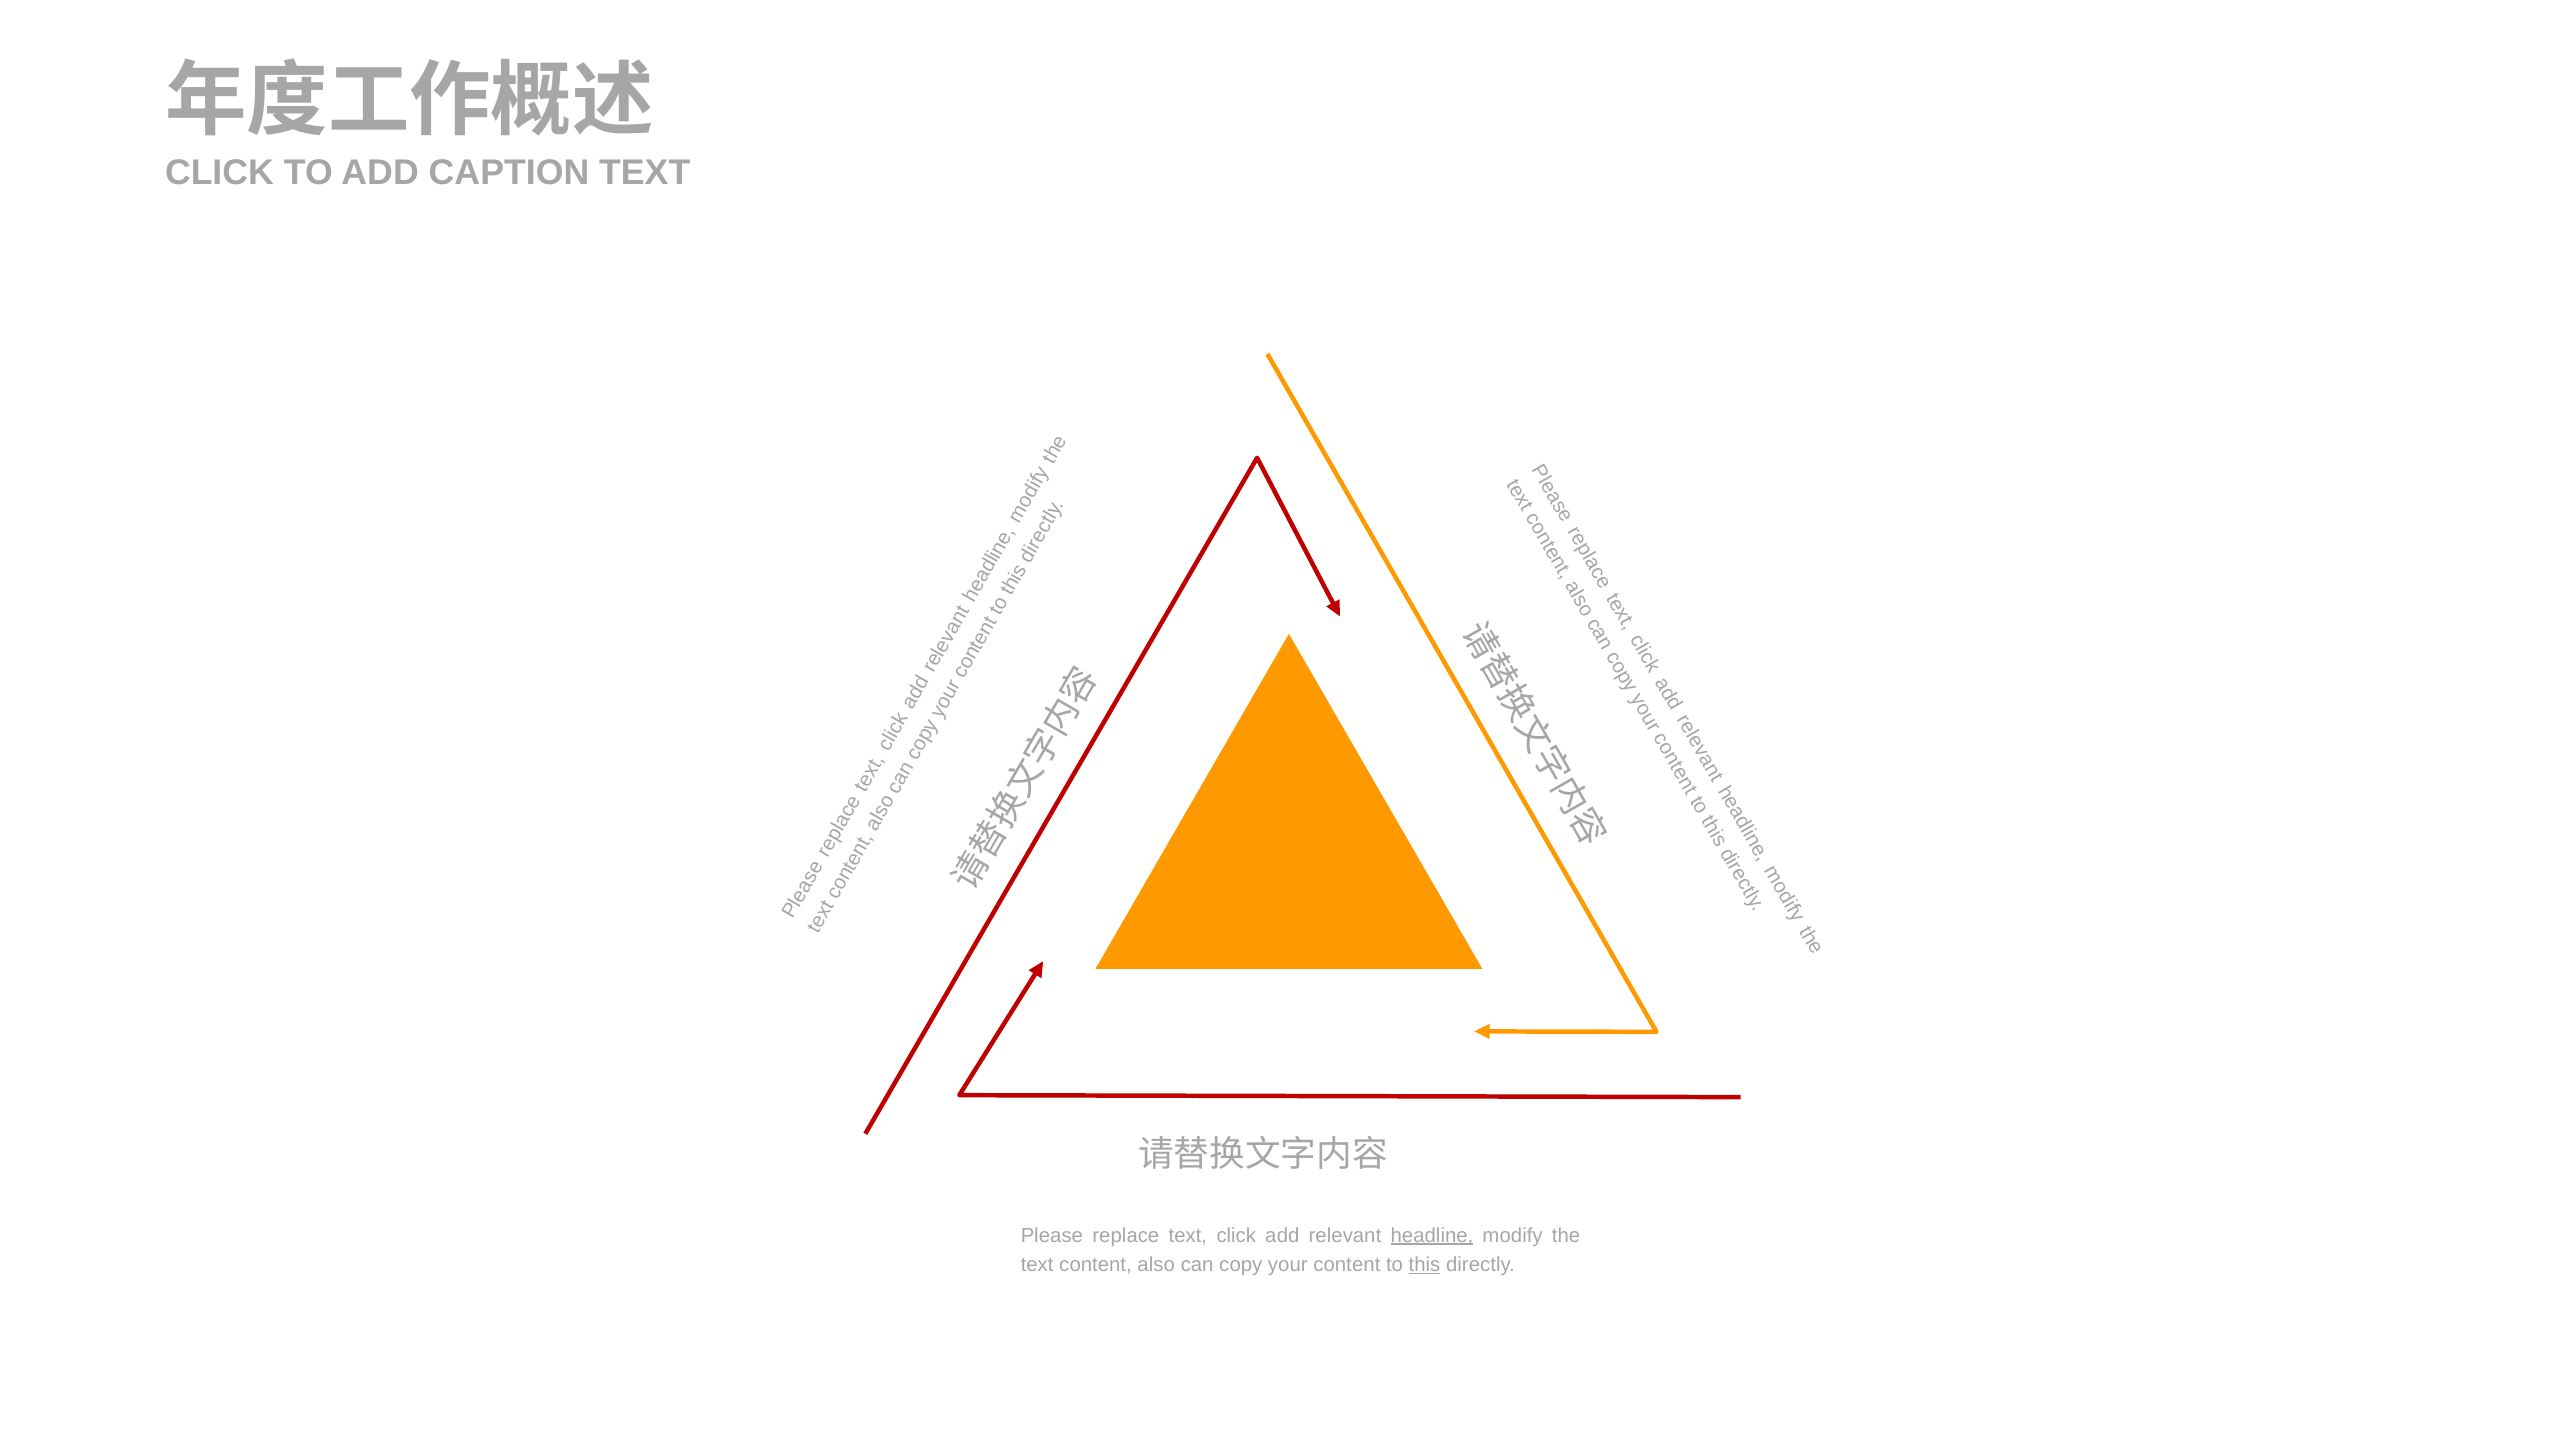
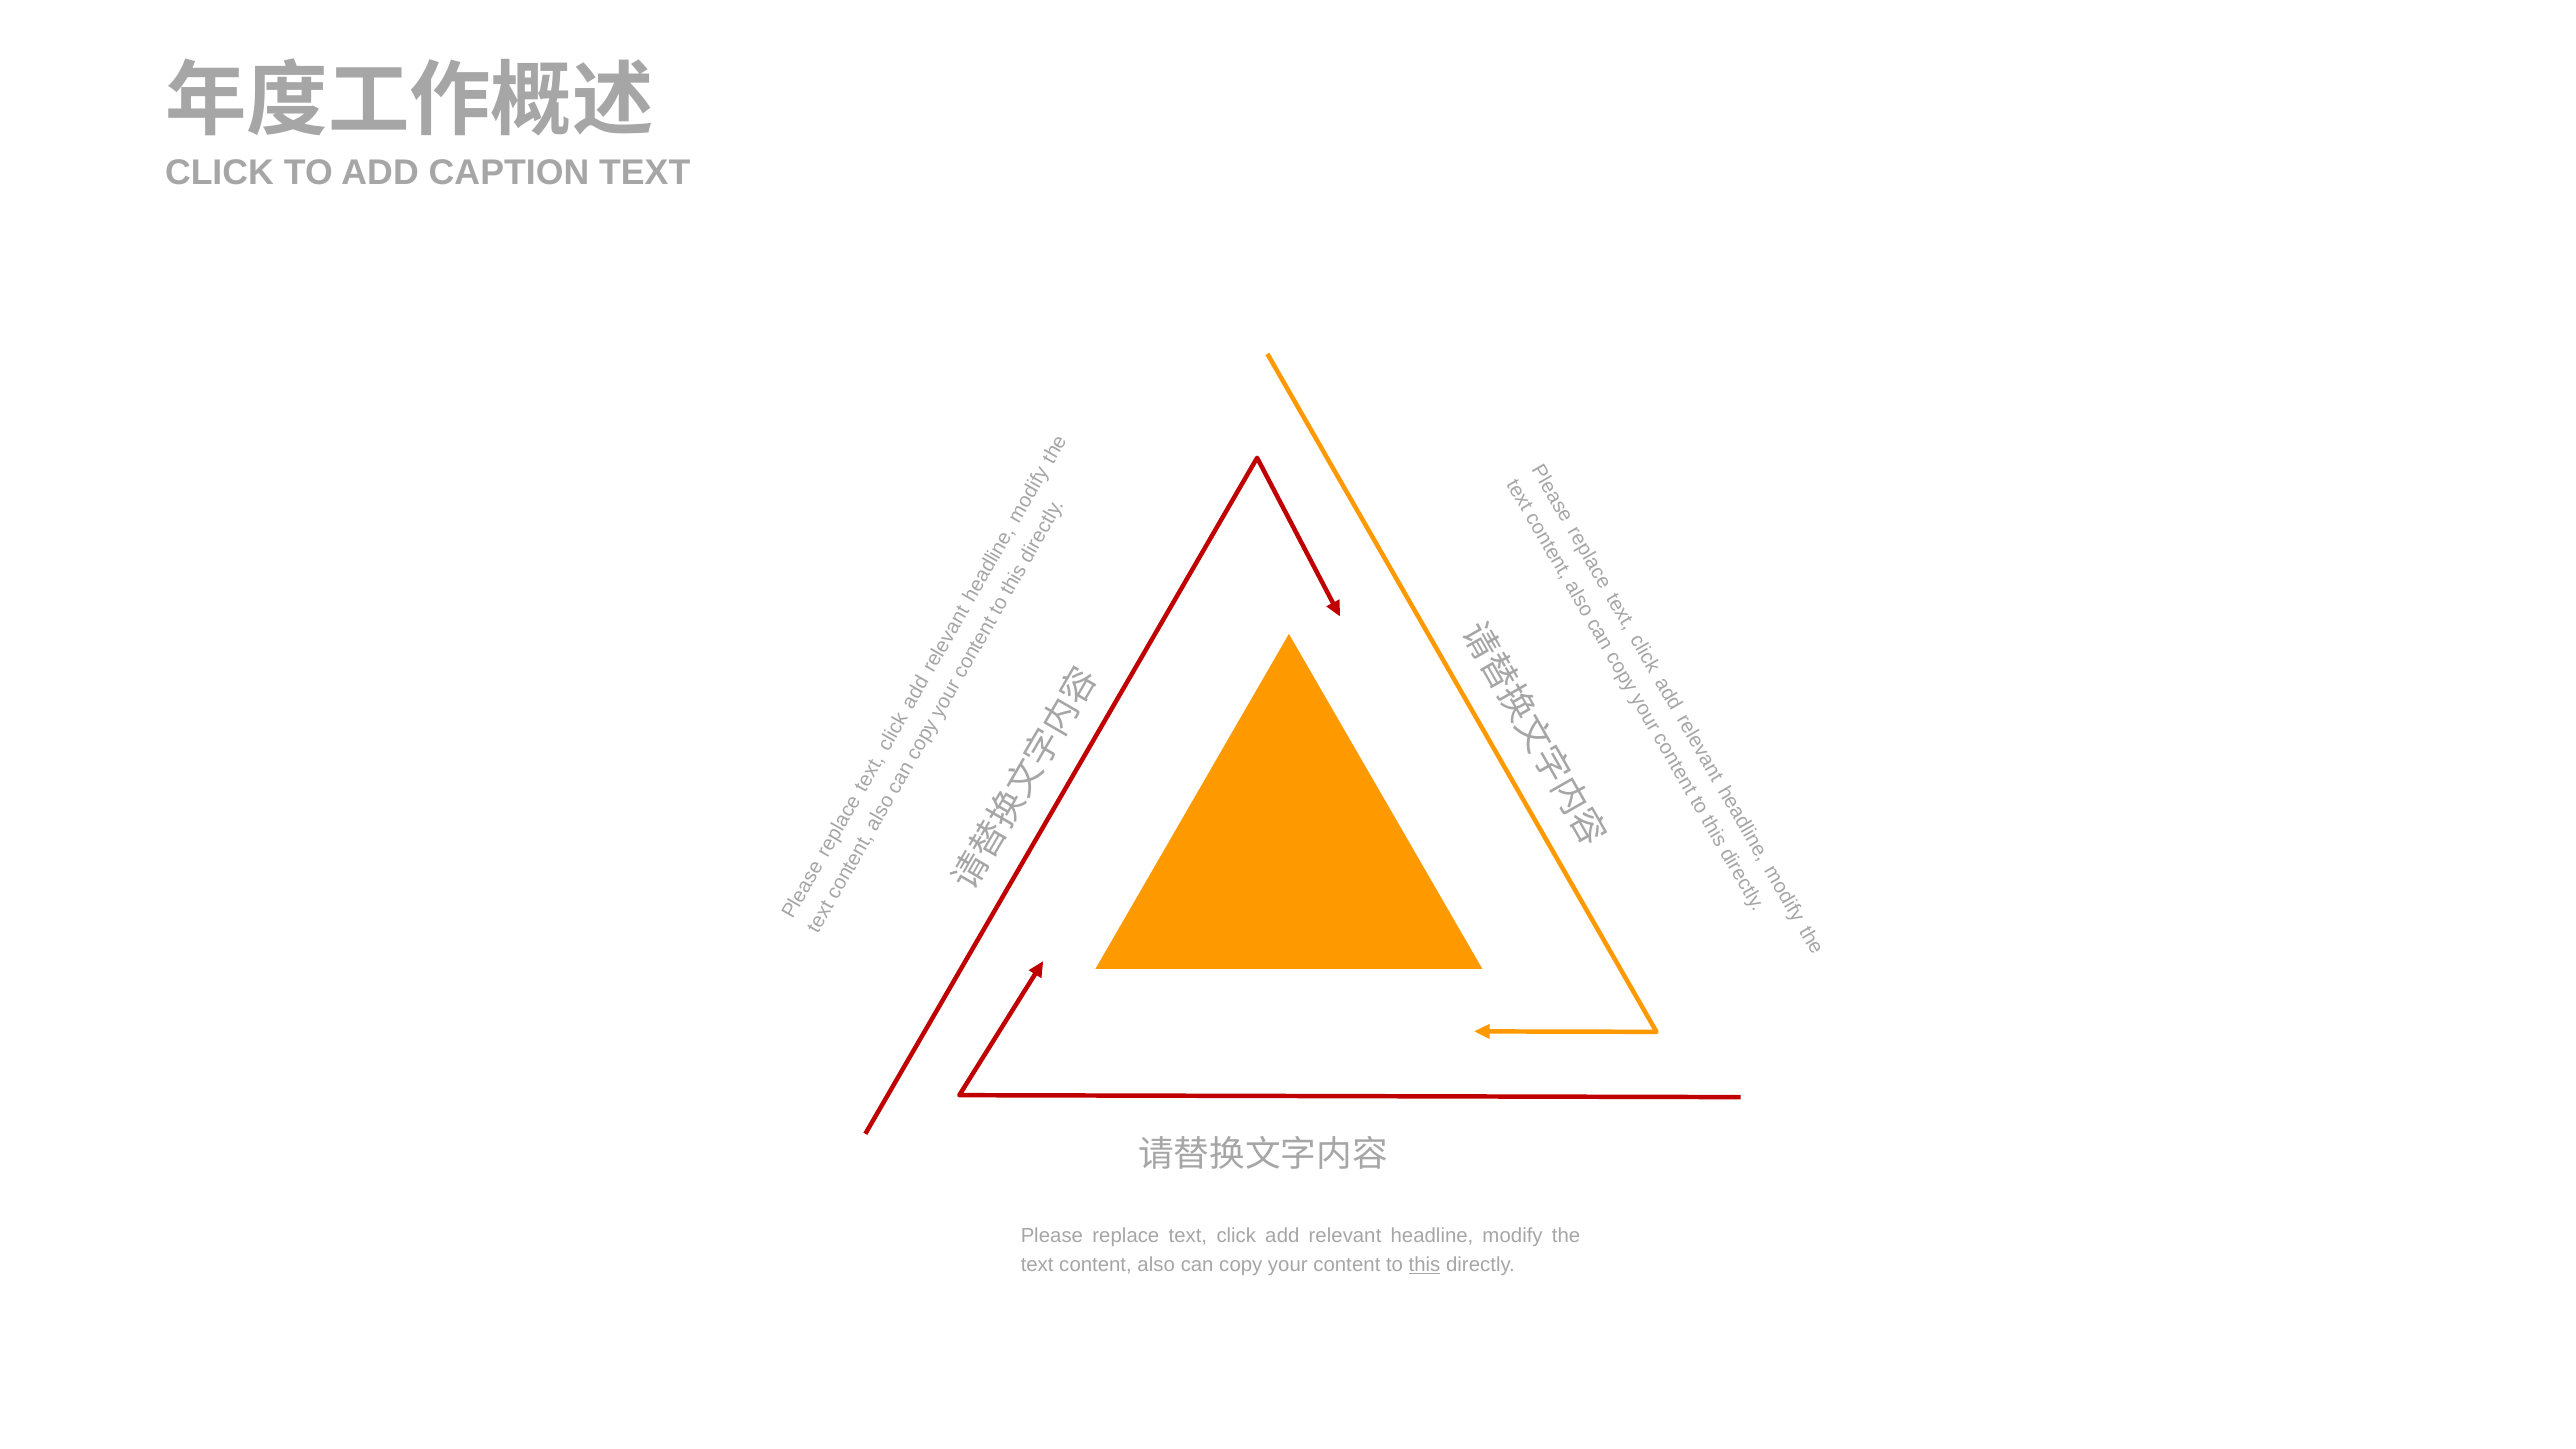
headline underline: present -> none (1432, 1235)
